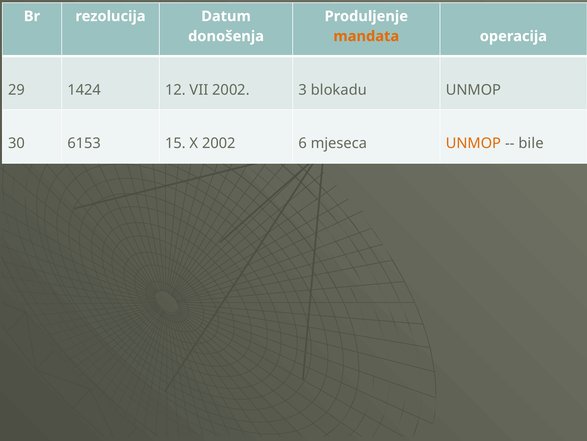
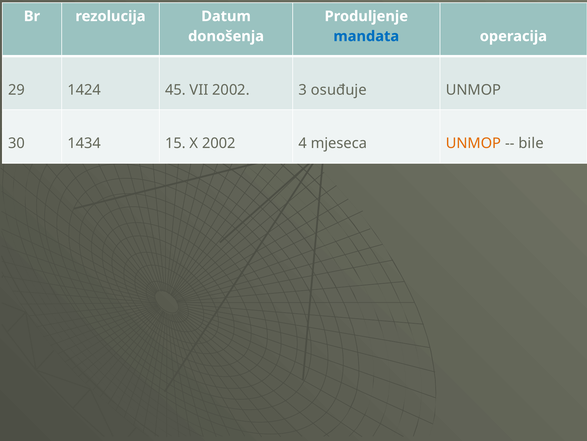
mandata colour: orange -> blue (366, 36)
12: 12 -> 45 (176, 90)
blokadu: blokadu -> osuđuje (339, 90)
6153: 6153 -> 1434 (84, 143)
6: 6 -> 4 (303, 143)
